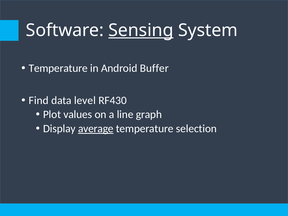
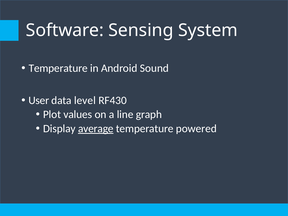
Sensing underline: present -> none (141, 30)
Buffer: Buffer -> Sound (154, 68)
Find: Find -> User (39, 100)
selection: selection -> powered (196, 129)
